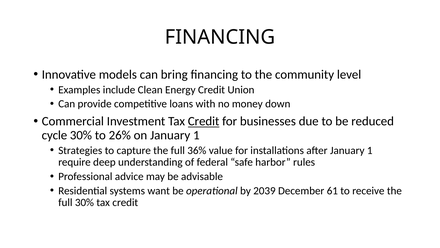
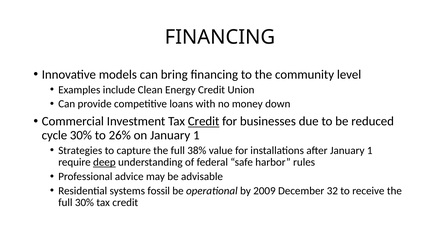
36%: 36% -> 38% (197, 150)
deep underline: none -> present (104, 162)
want: want -> fossil (159, 190)
2039: 2039 -> 2009 (264, 190)
61: 61 -> 32 (332, 190)
